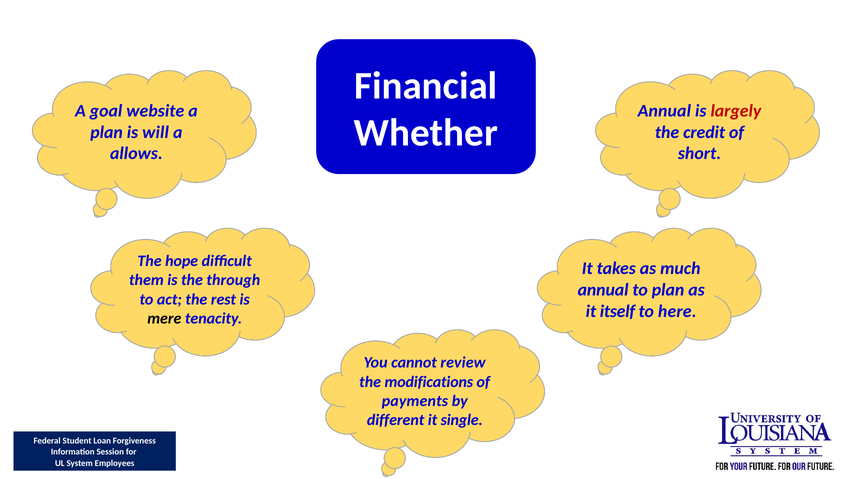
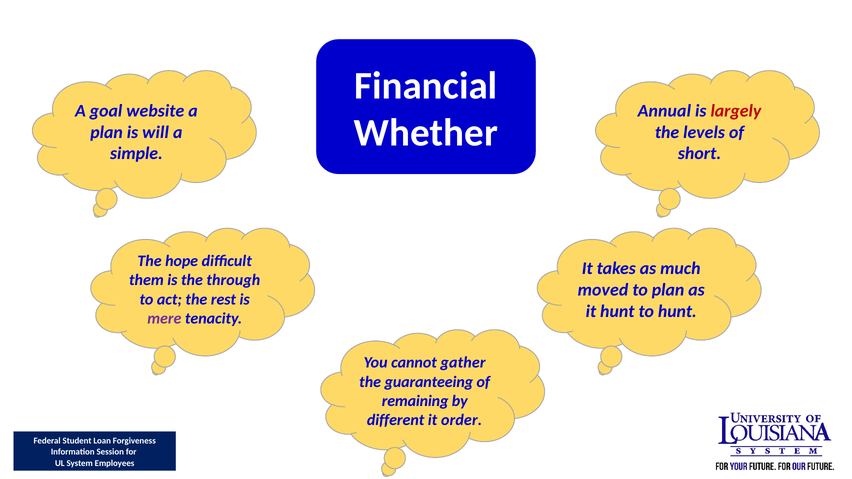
credit: credit -> levels (704, 132)
allows: allows -> simple (136, 154)
annual: annual -> moved (603, 290)
it itself: itself -> hunt (617, 311)
to here: here -> hunt (677, 311)
mere colour: black -> purple (164, 319)
review: review -> gather (463, 363)
modifications: modifications -> guaranteeing (429, 382)
payments: payments -> remaining (415, 401)
single: single -> order (462, 420)
